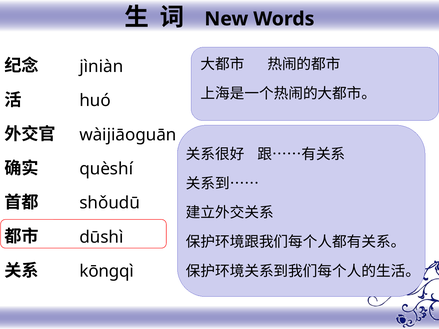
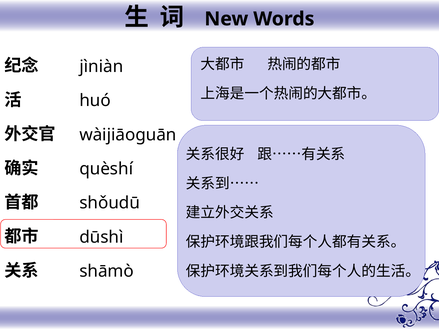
kōngqì: kōngqì -> shāmò (107, 272)
